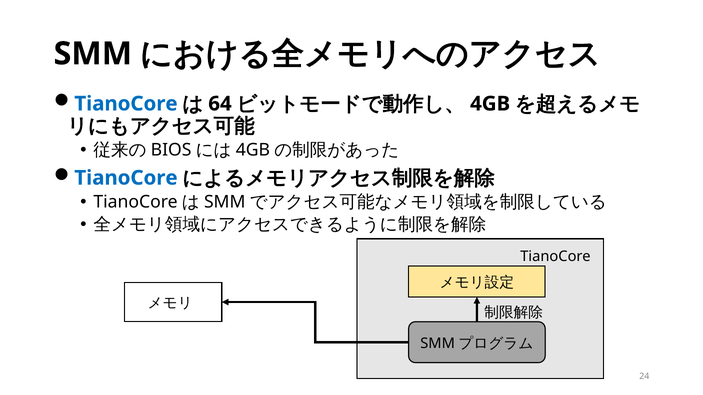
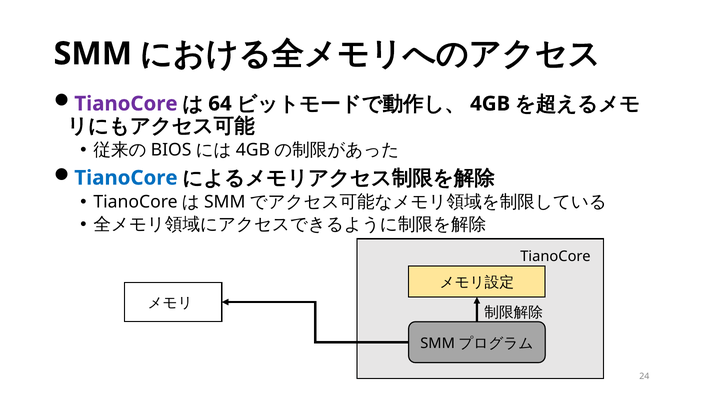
TianoCore colour: blue -> purple (126, 104)
